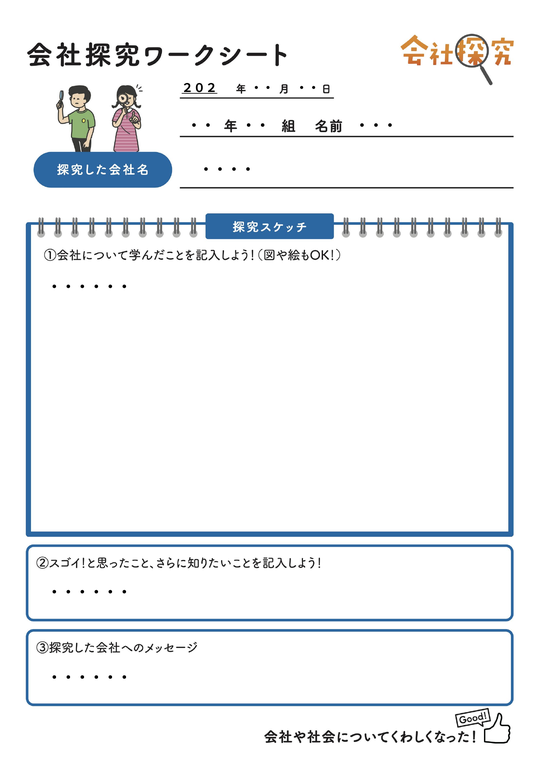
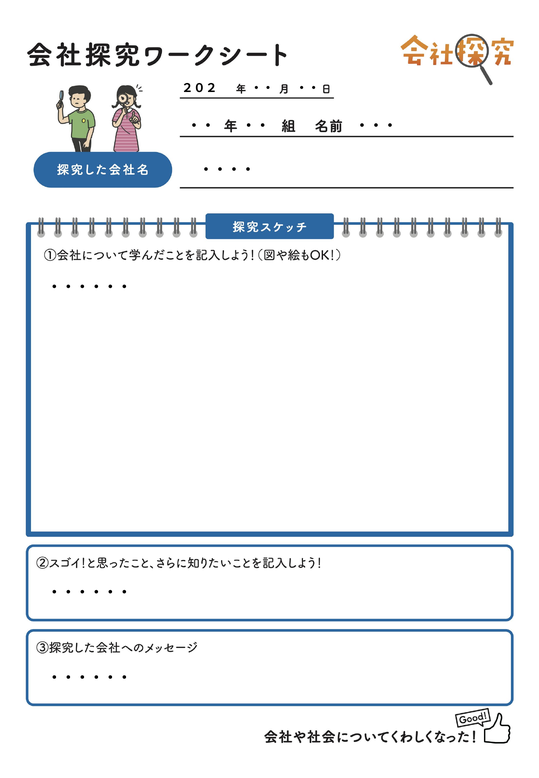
２０２ underline: present -> none (200, 88)
